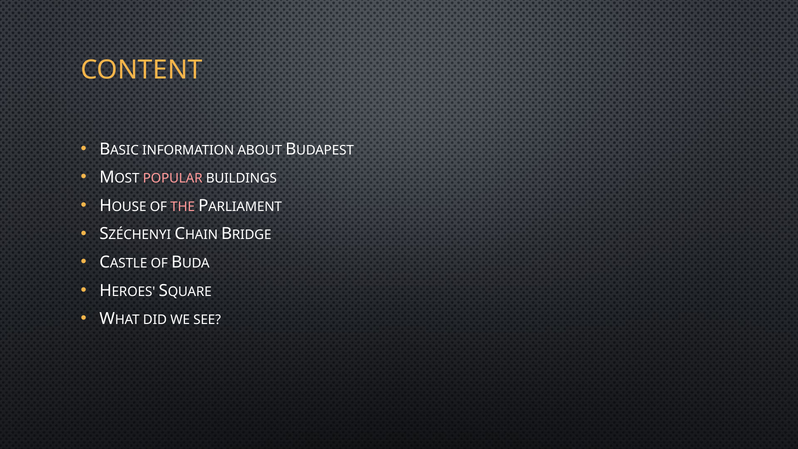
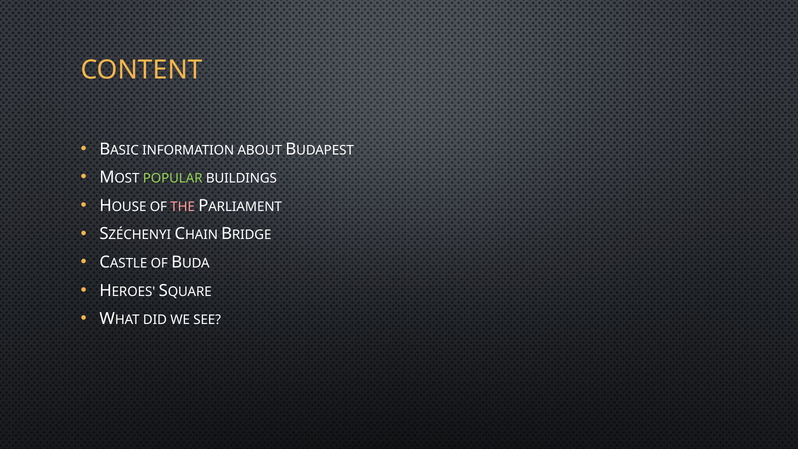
POPULAR colour: pink -> light green (173, 178)
